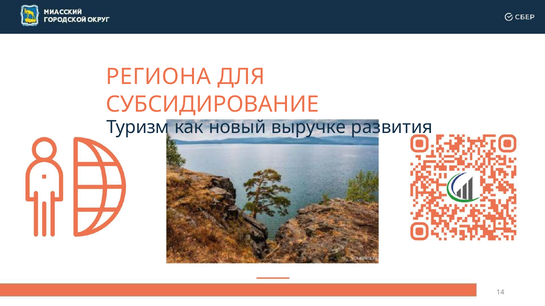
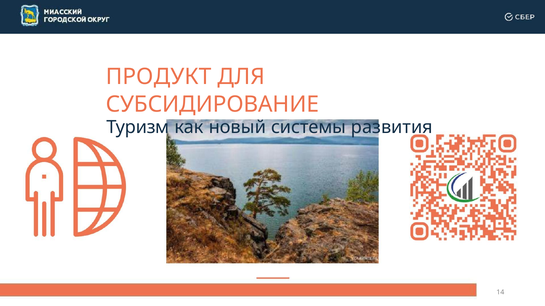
РЕГИОНА: РЕГИОНА -> ПРОДУКТ (159, 77)
выручке: выручке -> системы (309, 127)
